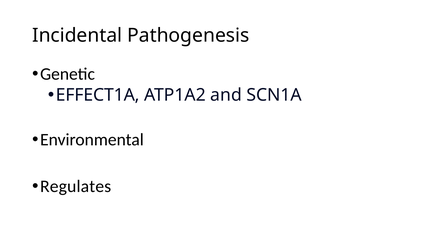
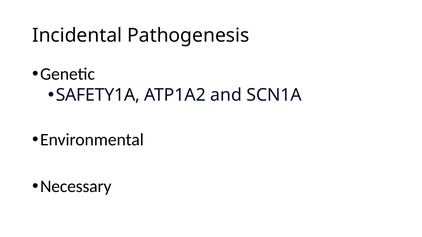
EFFECT1A: EFFECT1A -> SAFETY1A (98, 95)
Regulates: Regulates -> Necessary (76, 187)
